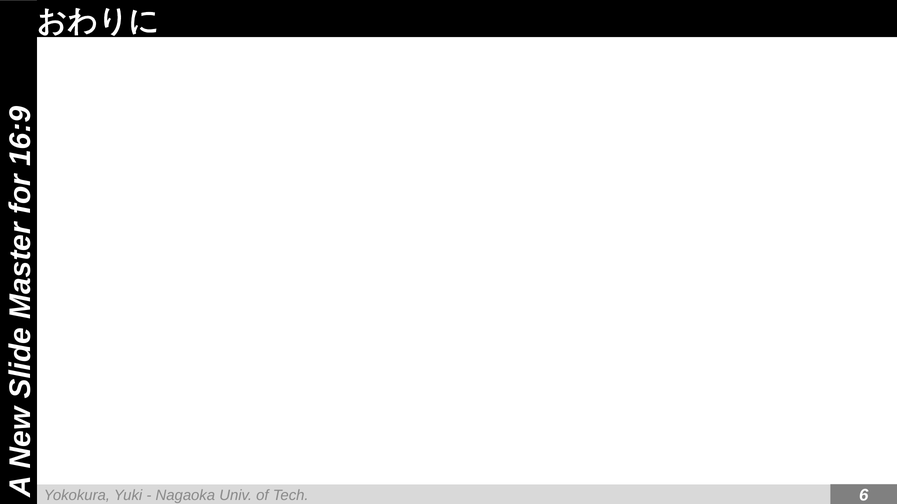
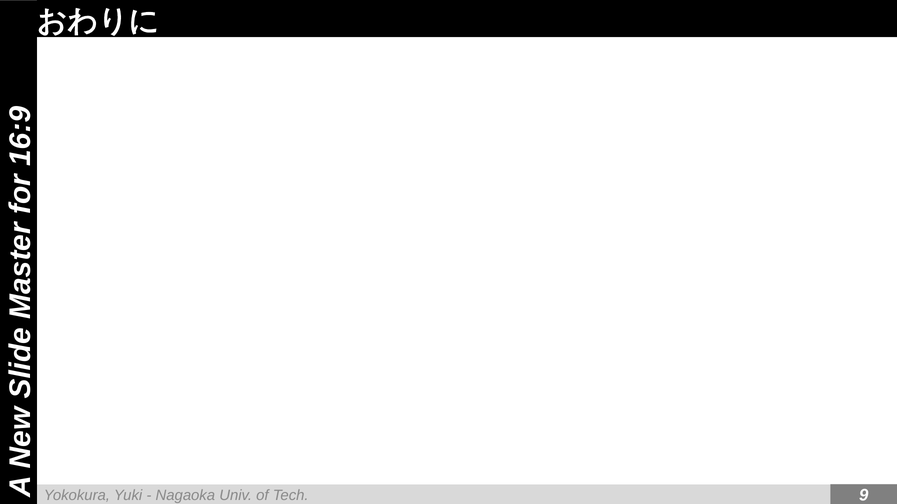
Tech 6: 6 -> 9 (864, 496)
